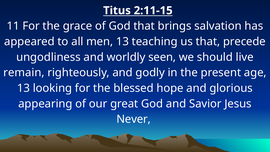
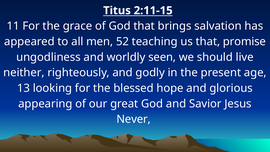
men 13: 13 -> 52 (122, 42)
precede: precede -> promise (244, 42)
remain: remain -> neither (24, 73)
